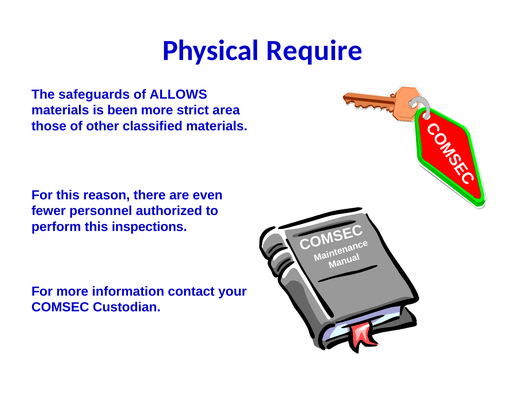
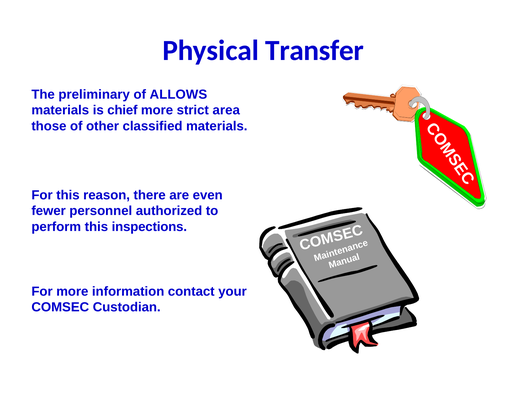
Require: Require -> Transfer (315, 51)
safeguards: safeguards -> preliminary (94, 95)
been: been -> chief (122, 110)
